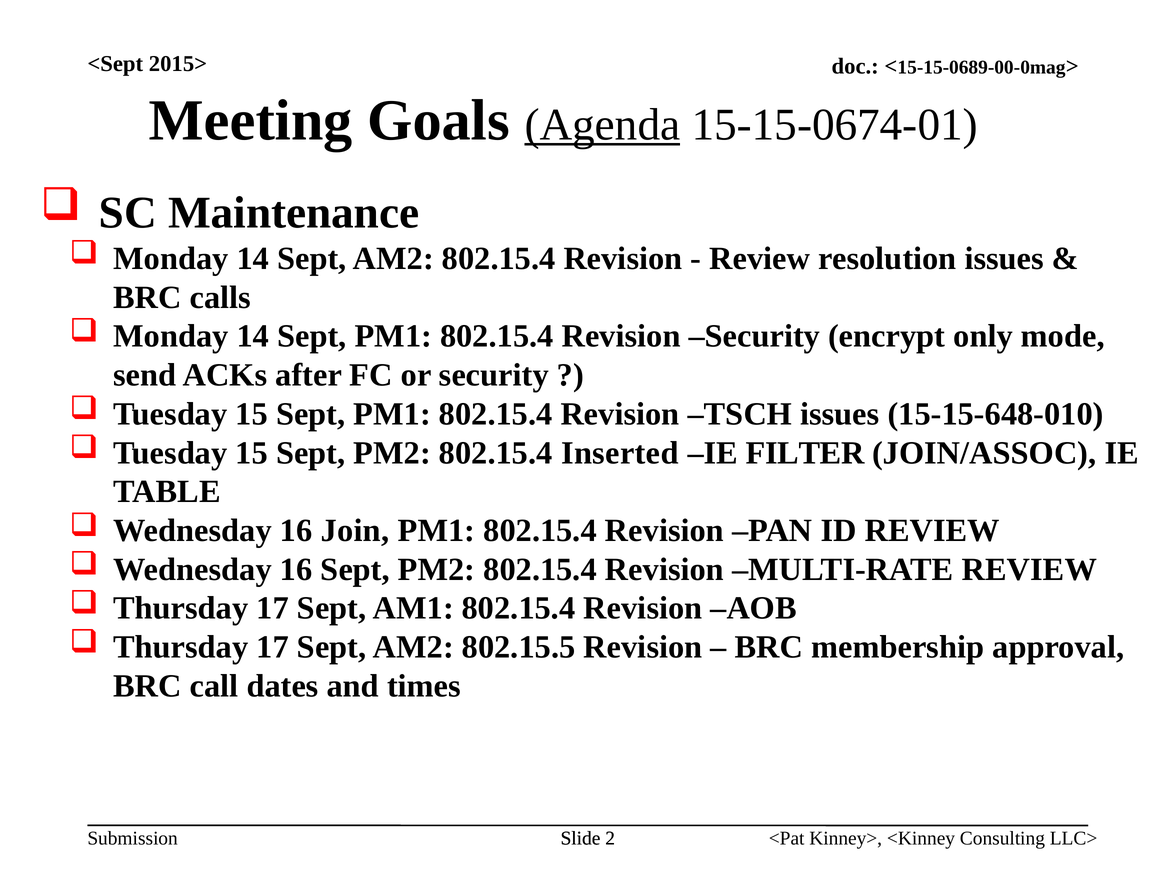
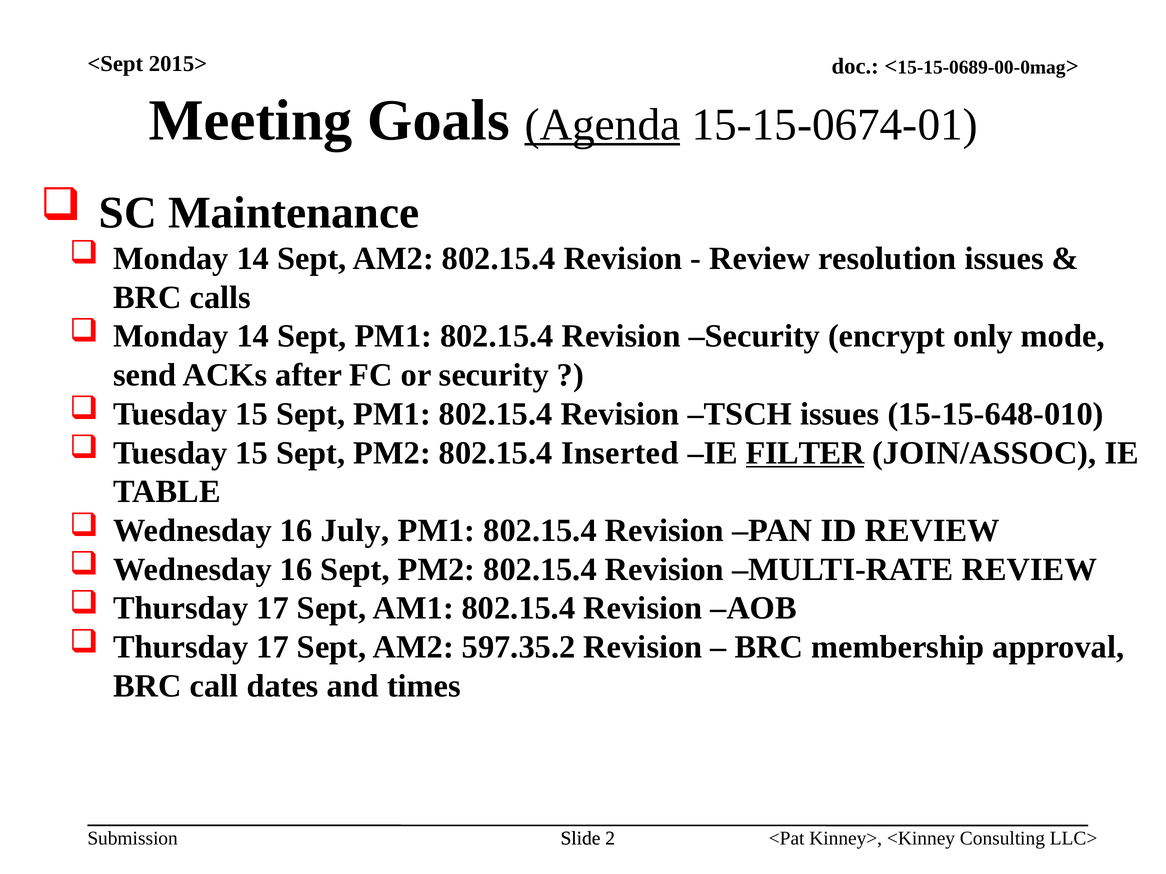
FILTER underline: none -> present (805, 453)
Join: Join -> July (355, 531)
802.15.5: 802.15.5 -> 597.35.2 (519, 647)
